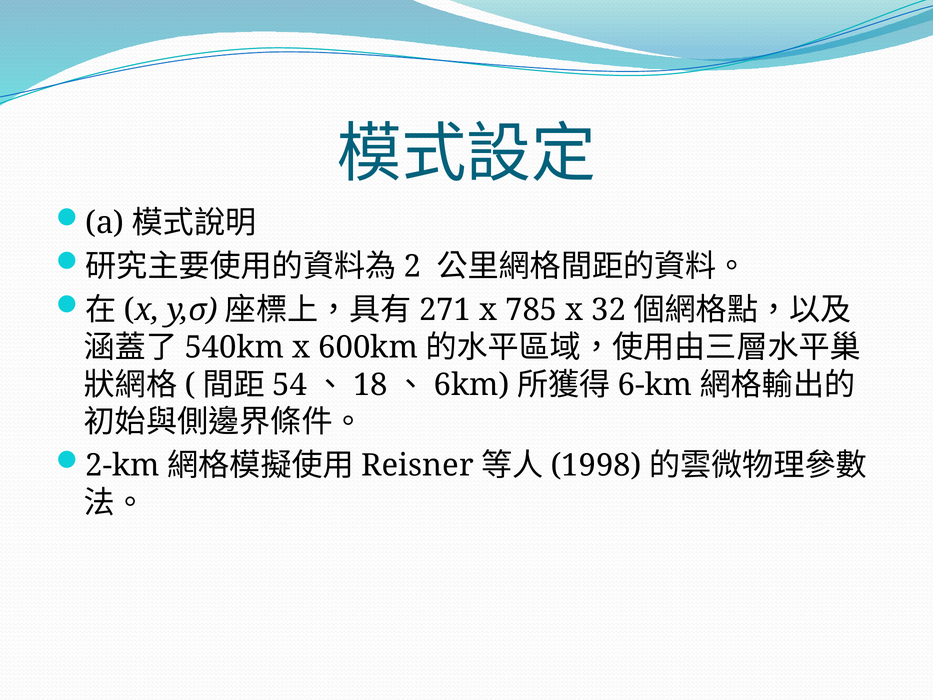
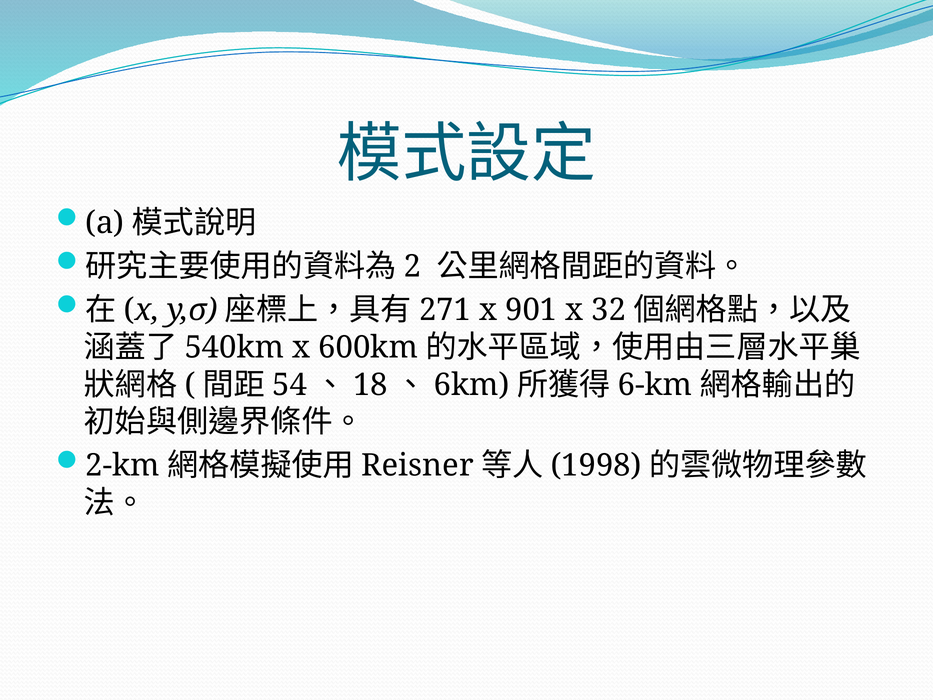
785: 785 -> 901 (531, 310)
